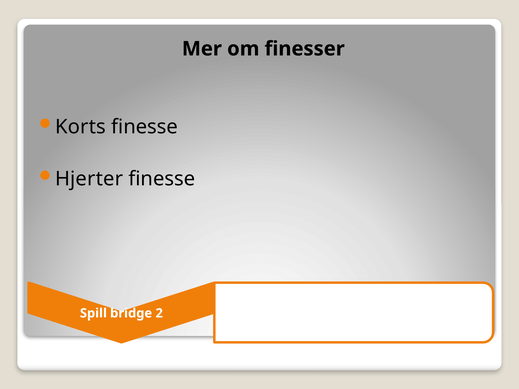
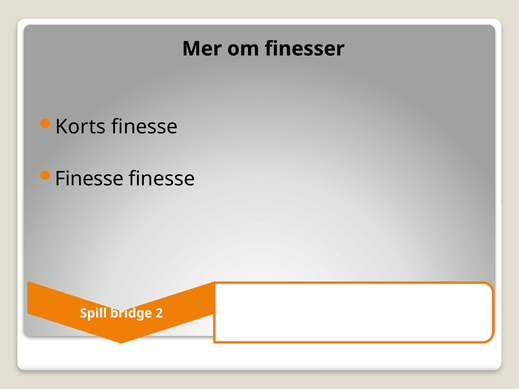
Hjerter: Hjerter -> Finesse (89, 179)
